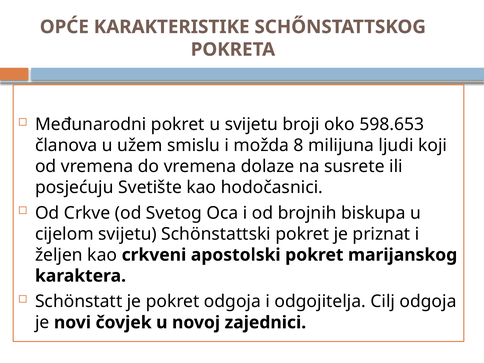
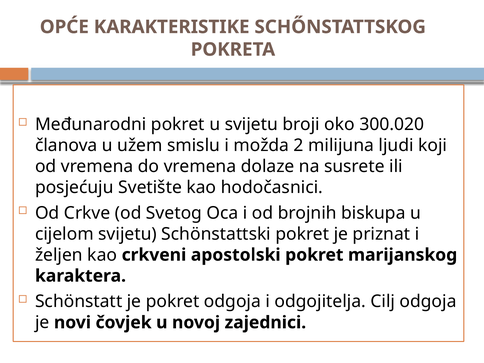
598.653: 598.653 -> 300.020 (392, 124)
8: 8 -> 2 (299, 145)
